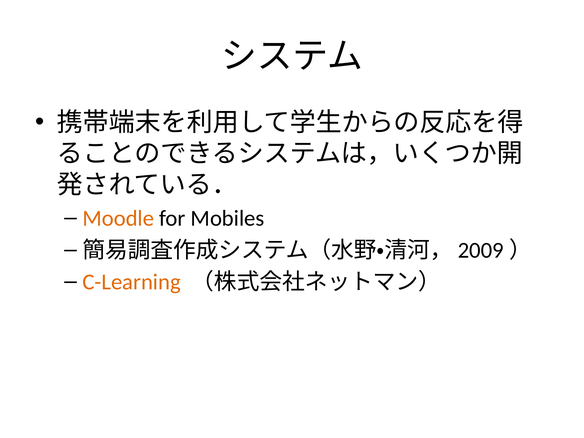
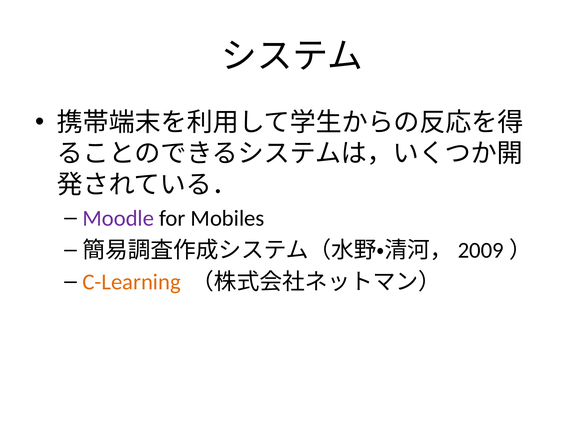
Moodle colour: orange -> purple (118, 218)
